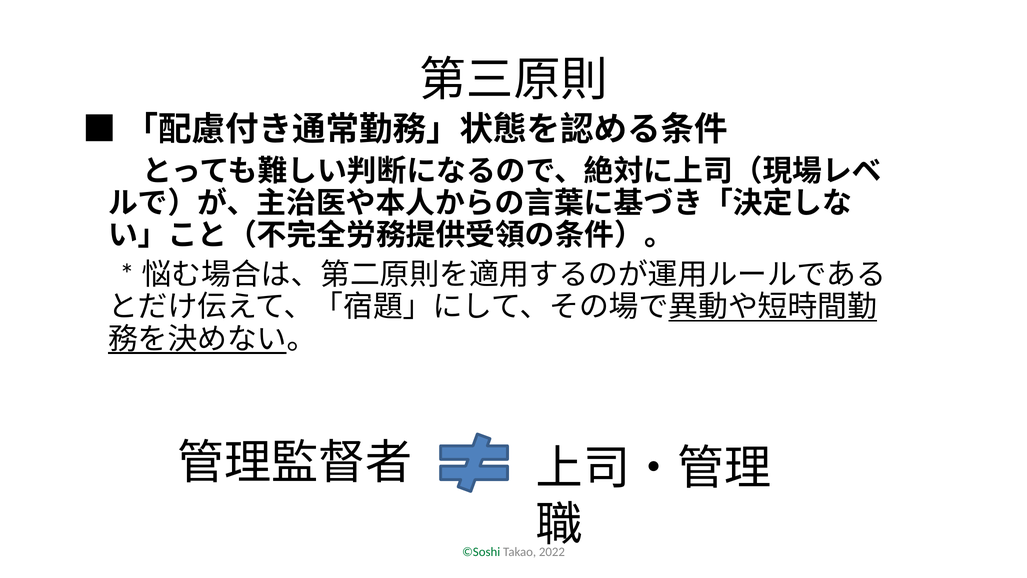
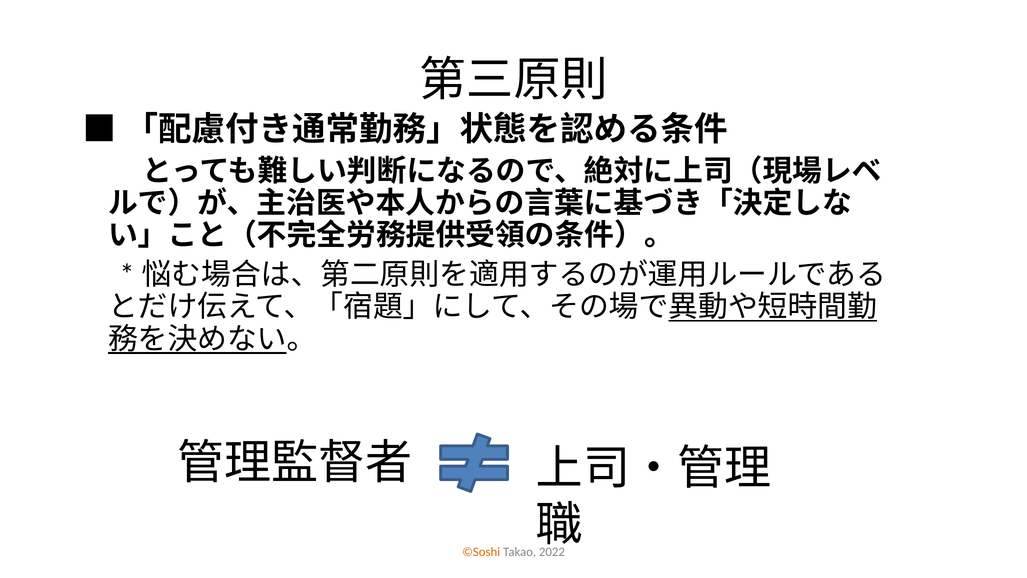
©Soshi colour: green -> orange (481, 552)
